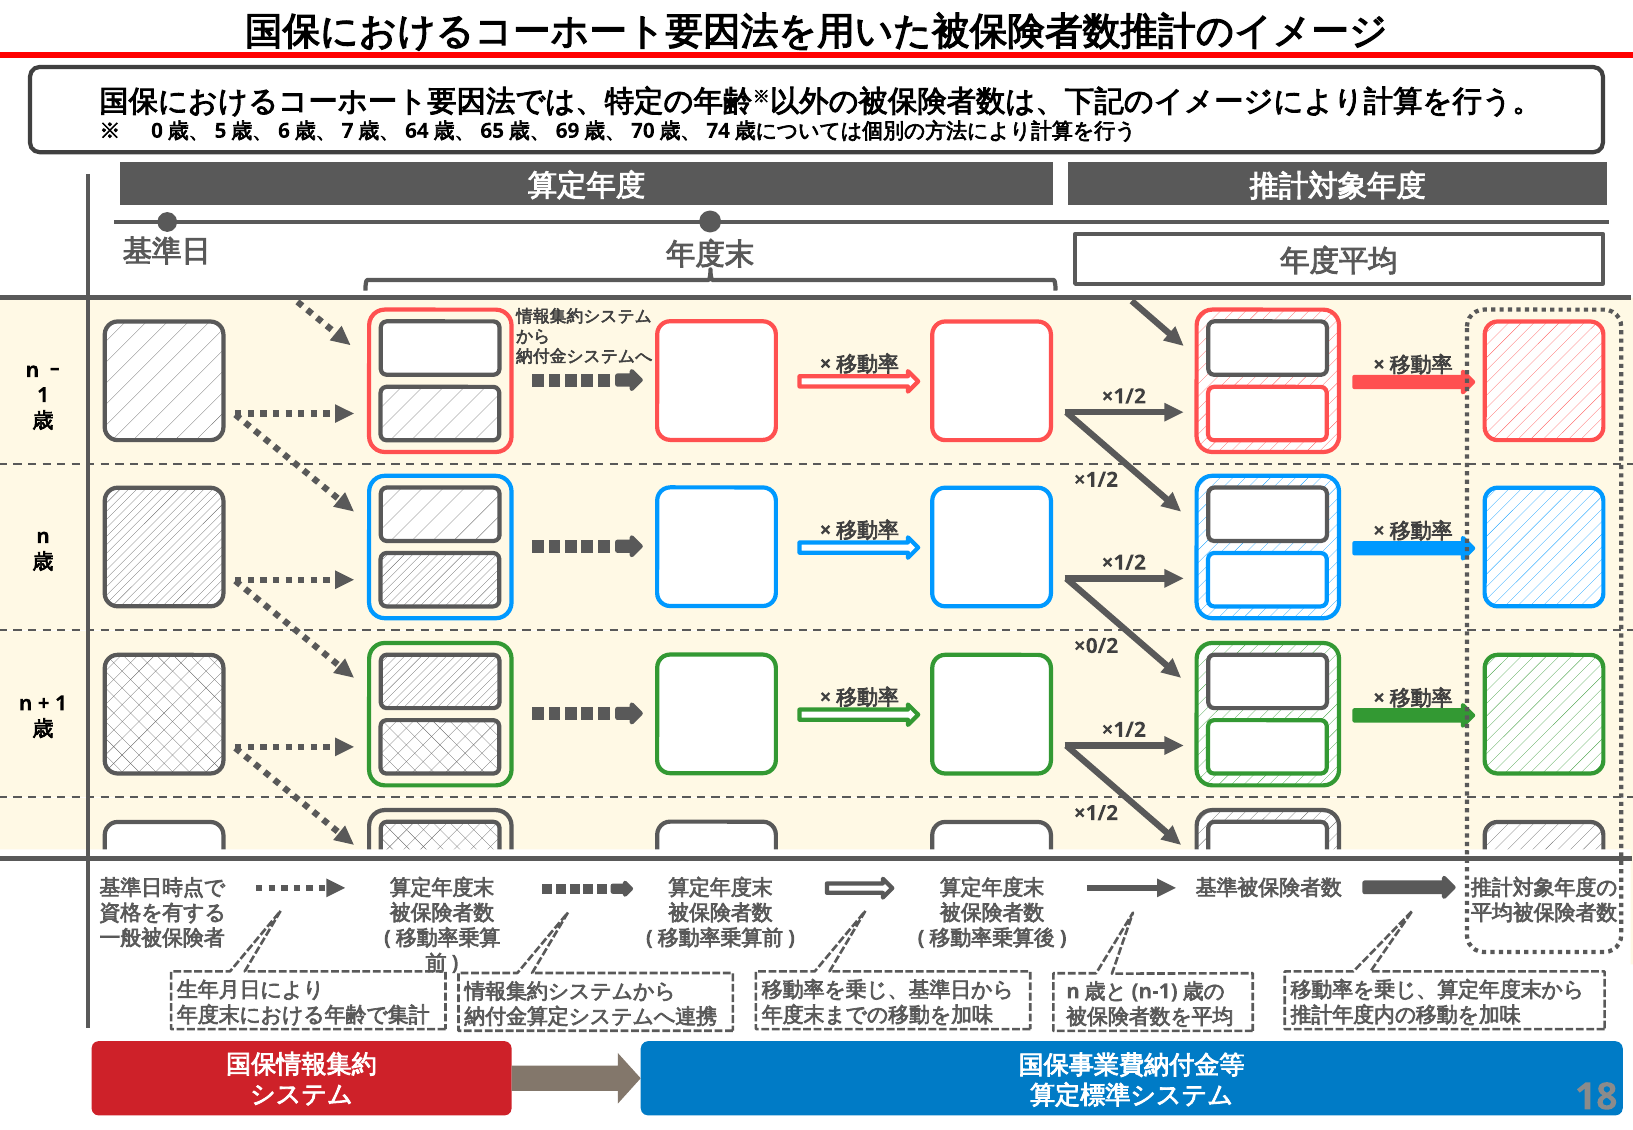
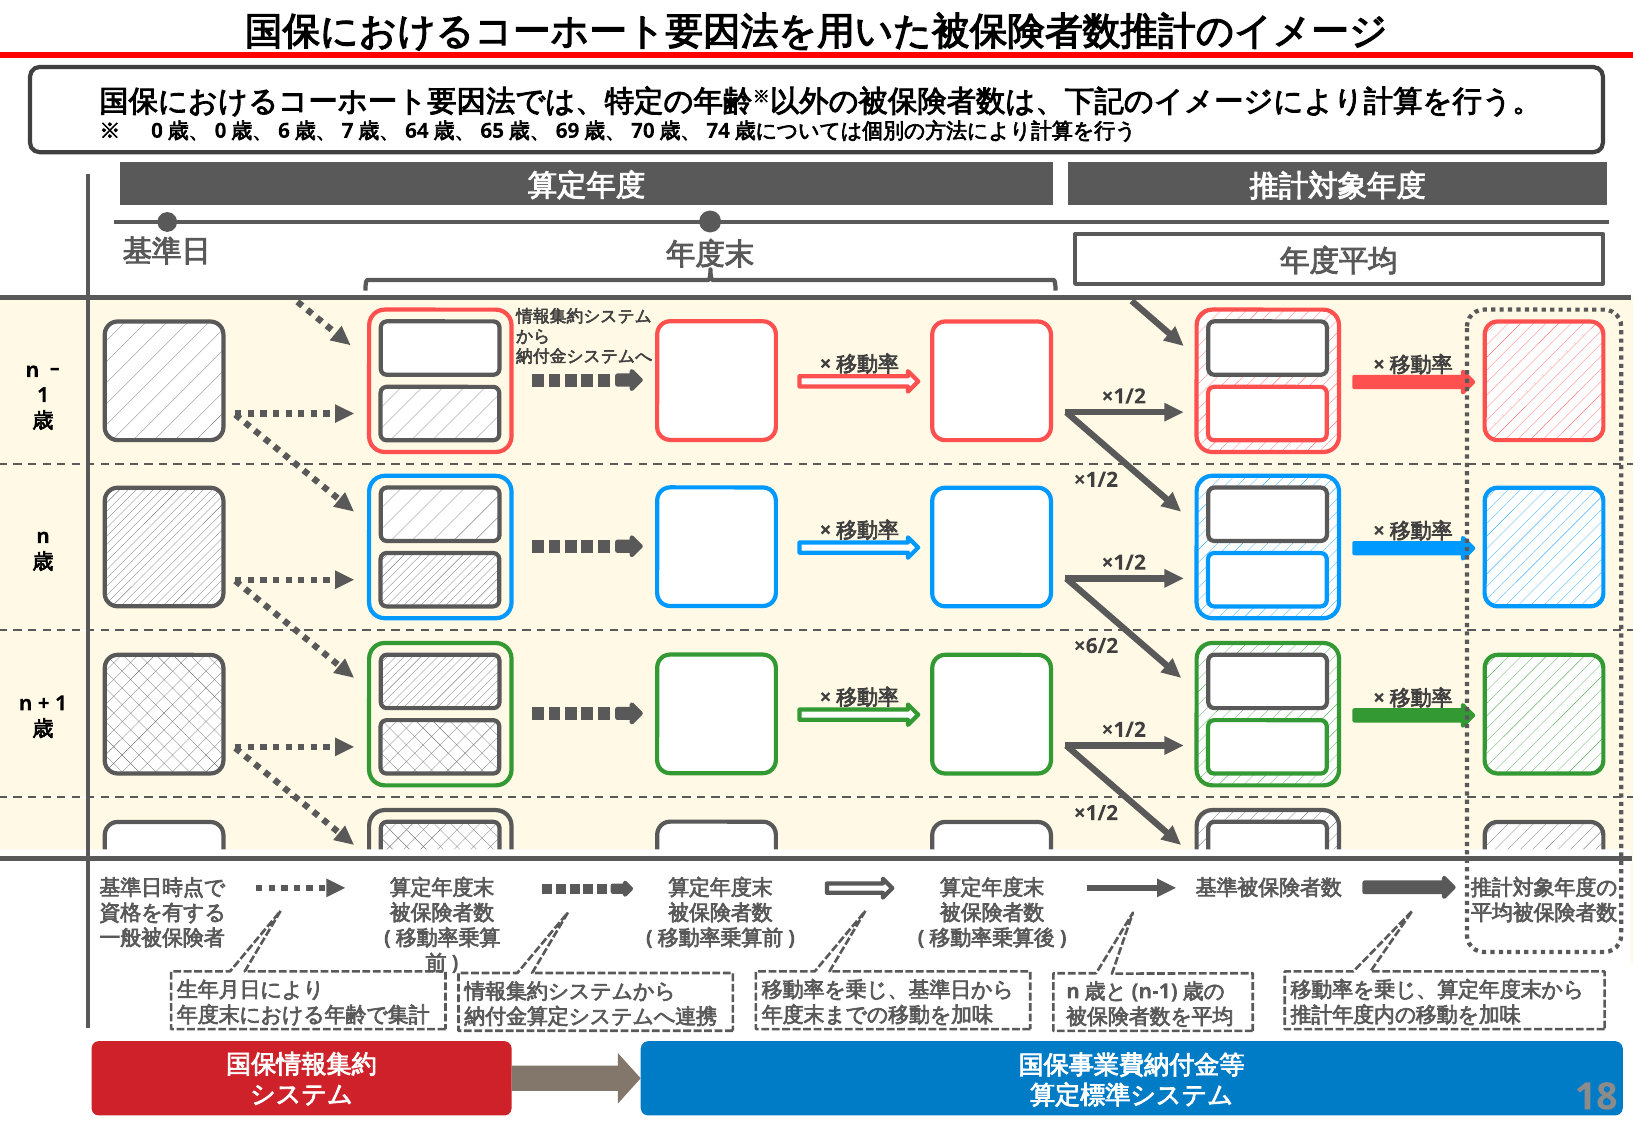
5: 5 -> 0 (221, 131)
×0/2: ×0/2 -> ×6/2 (1096, 646)
